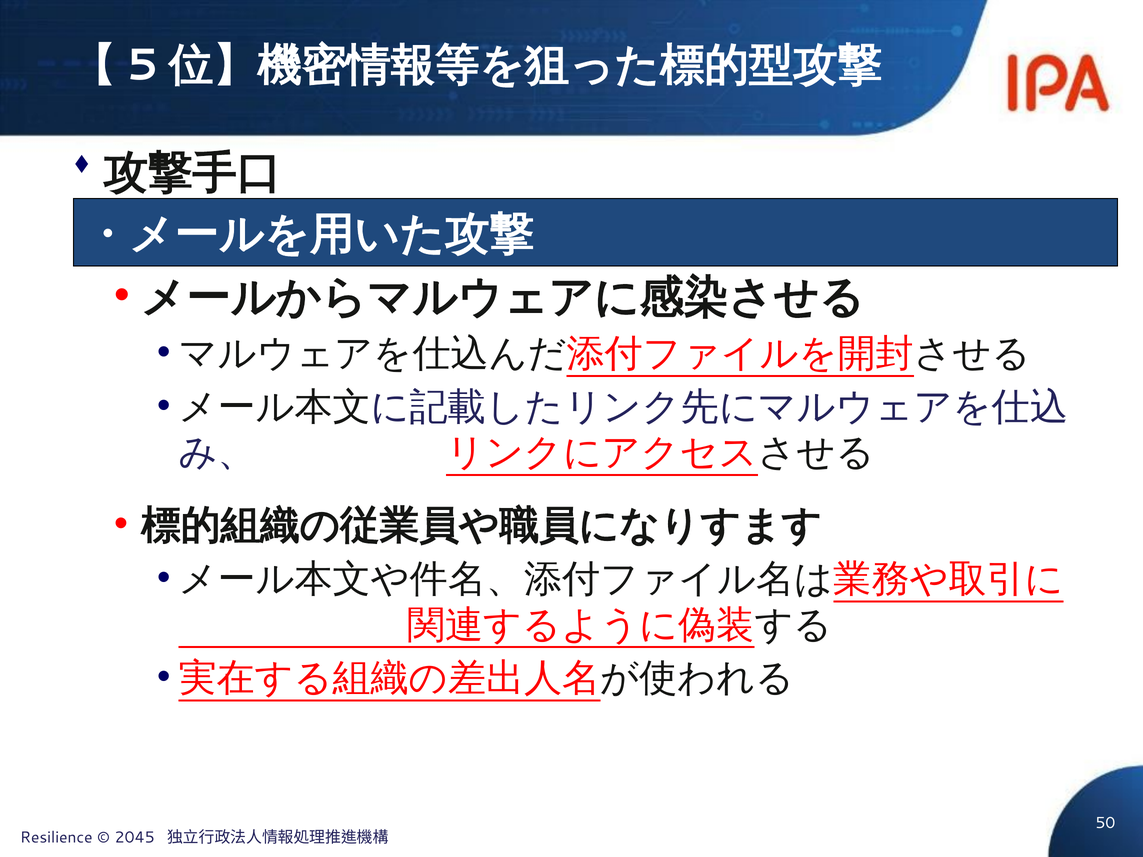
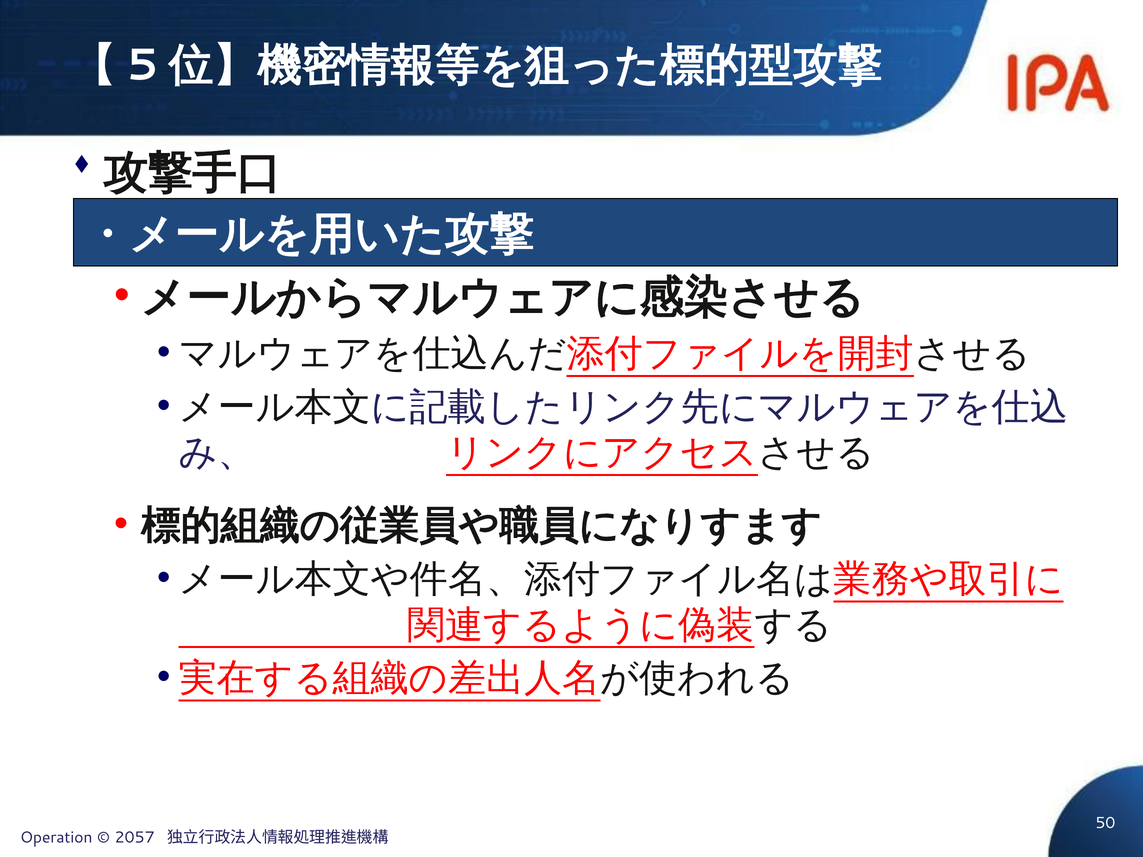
Resilience: Resilience -> Operation (56, 838)
2045: 2045 -> 2057 (135, 838)
